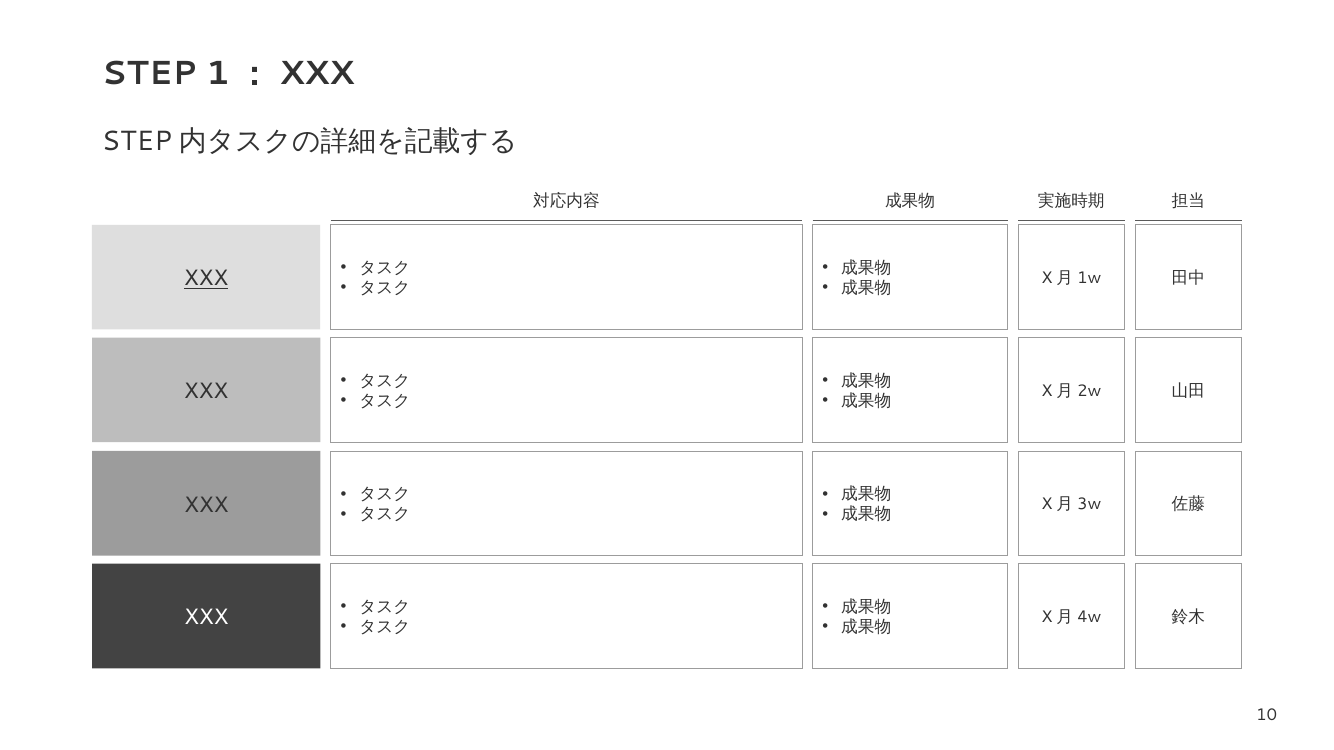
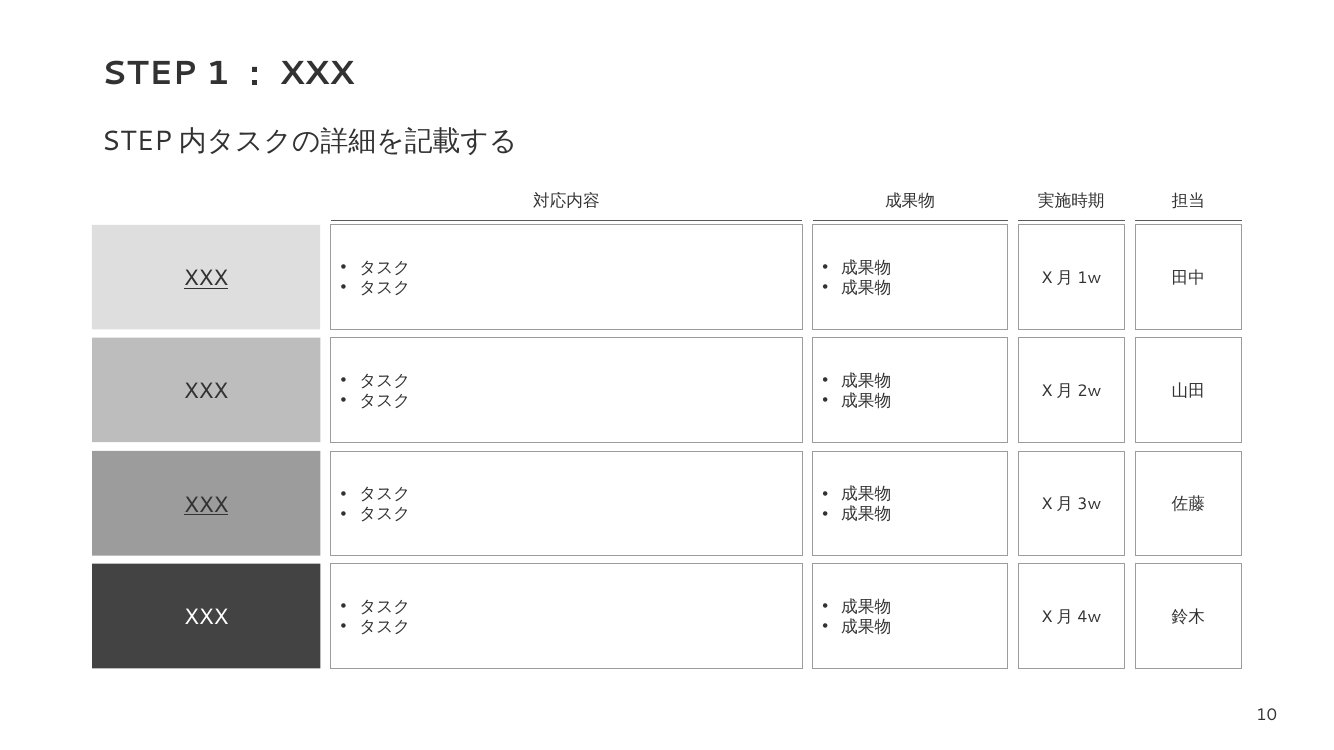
XXX underline: none -> present (206, 505)
